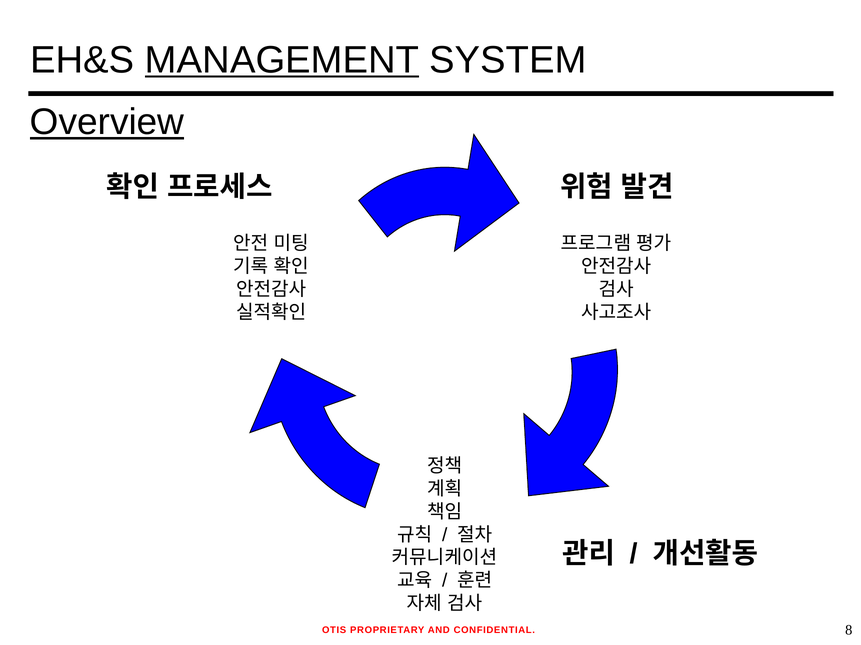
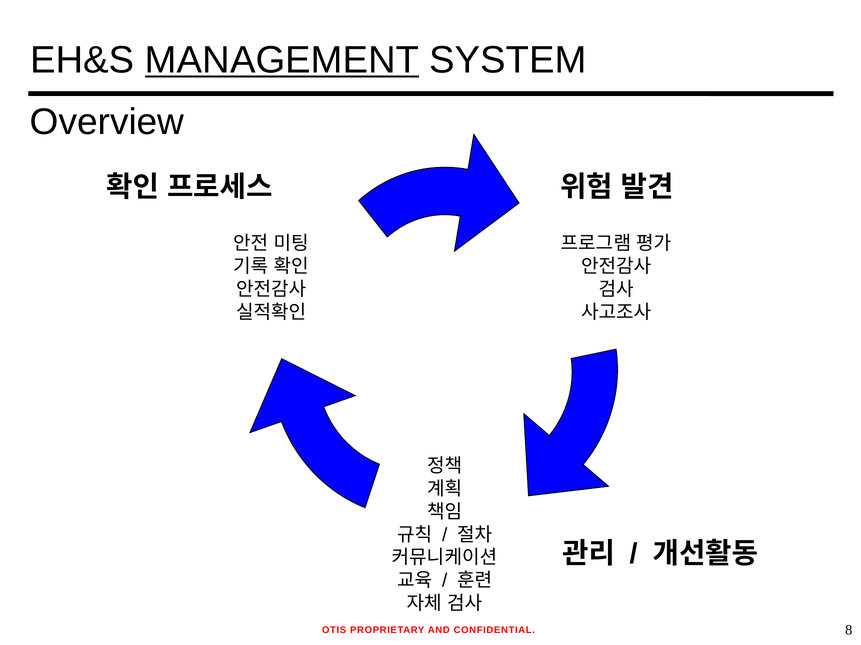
Overview underline: present -> none (107, 122)
